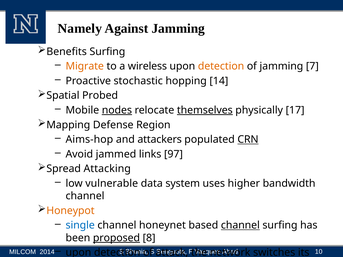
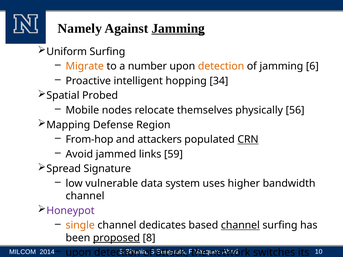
Jamming underline: none -> present (178, 28)
Benefits: Benefits -> Uniform (67, 52)
wireless: wireless -> number (147, 66)
7: 7 -> 6 (312, 66)
stochastic: stochastic -> intelligent (138, 81)
14: 14 -> 34 (219, 81)
nodes underline: present -> none (117, 110)
themselves underline: present -> none (205, 110)
17: 17 -> 56 (295, 110)
Aims-hop: Aims-hop -> From-hop (89, 140)
97: 97 -> 59 (173, 154)
Attacking: Attacking -> Signature (107, 169)
Honeypot colour: orange -> purple (70, 211)
single colour: blue -> orange (80, 226)
honeynet: honeynet -> dedicates (162, 226)
